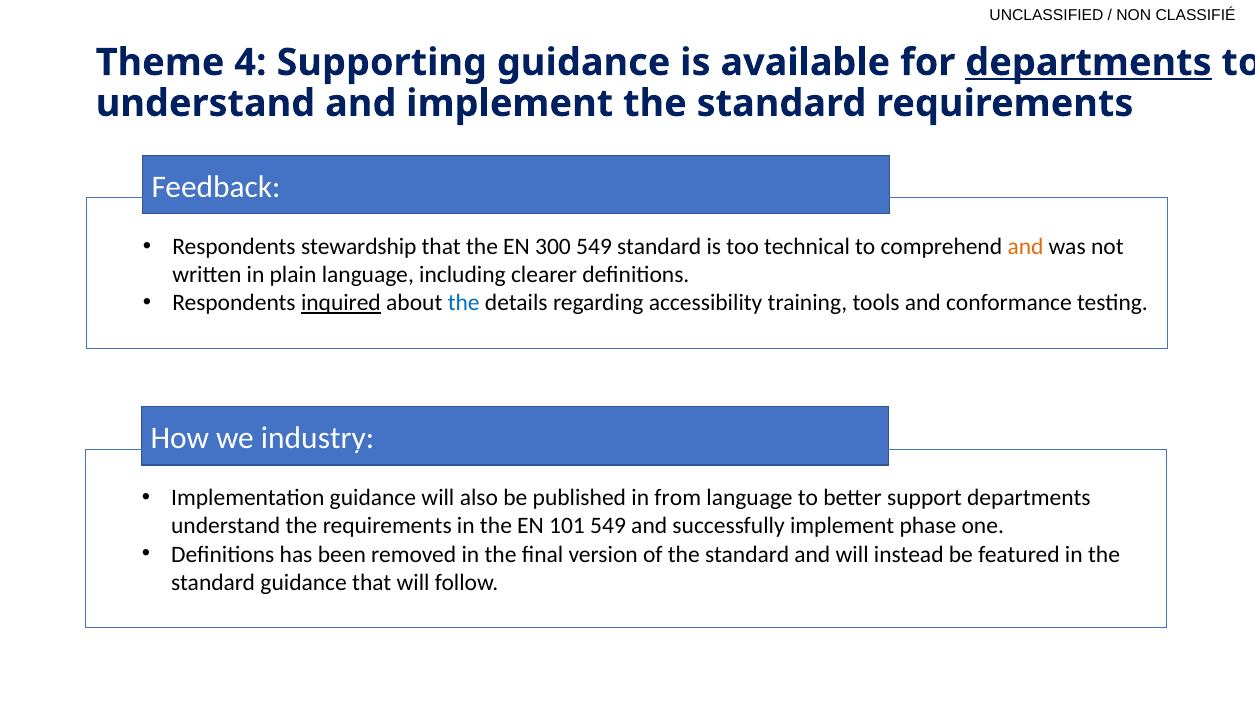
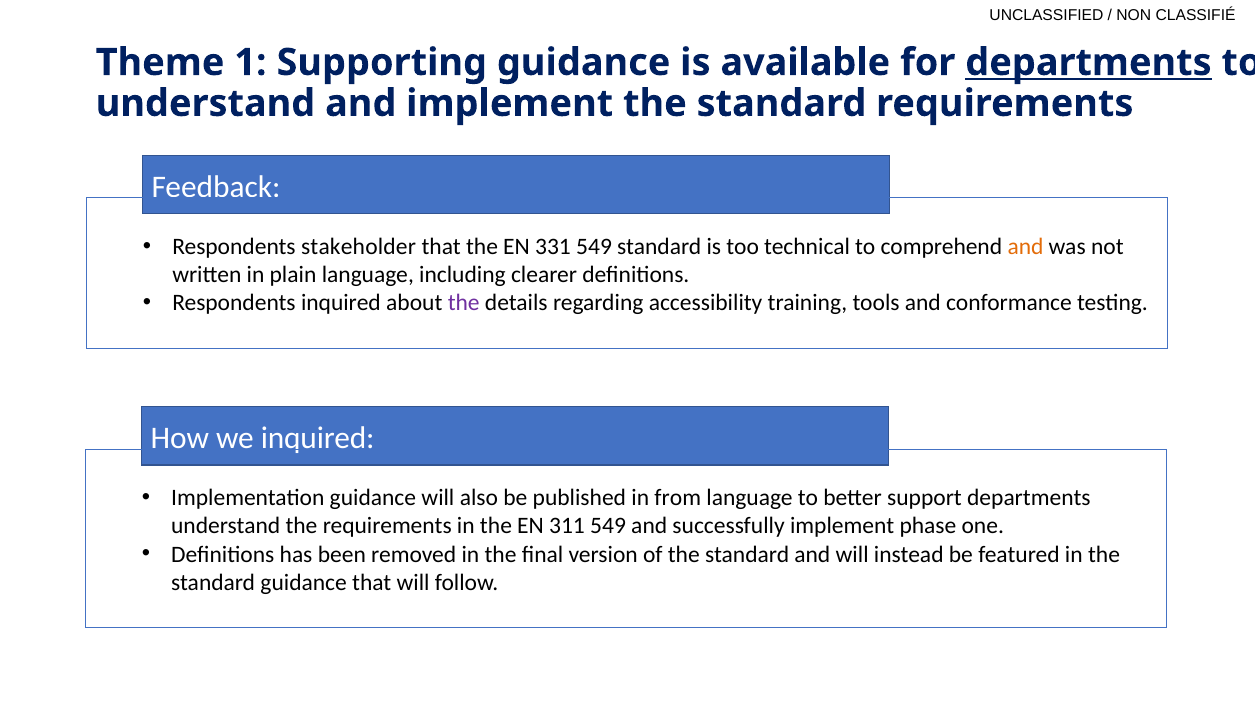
4: 4 -> 1 (250, 62)
stewardship: stewardship -> stakeholder (359, 247)
300: 300 -> 331 (553, 247)
inquired underline: present -> none (341, 303)
the colour: blue -> purple (464, 303)
we industry: industry -> inquired (318, 438)
101: 101 -> 311 (567, 526)
